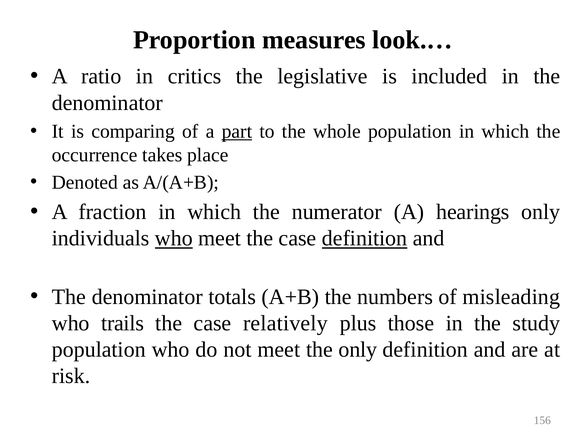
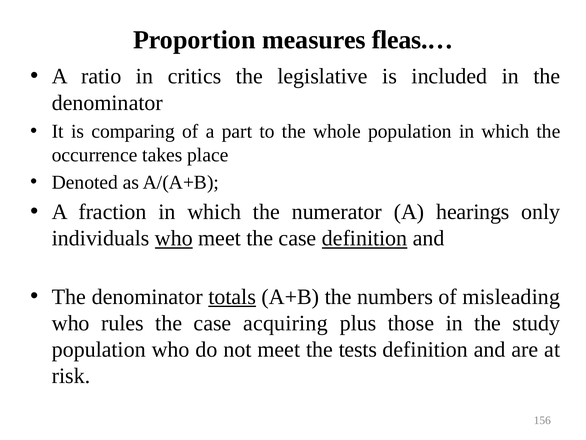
look.…: look.… -> fleas.… (413, 40)
part underline: present -> none (237, 131)
totals underline: none -> present (232, 296)
trails: trails -> rules (122, 323)
relatively: relatively -> acquiring (285, 323)
the only: only -> tests (358, 349)
